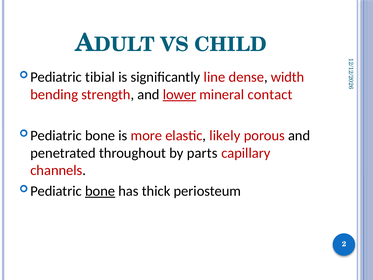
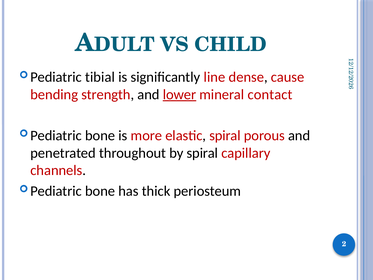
width: width -> cause (288, 77)
elastic likely: likely -> spiral (225, 135)
by parts: parts -> spiral (202, 153)
bone underline: present -> none (100, 191)
